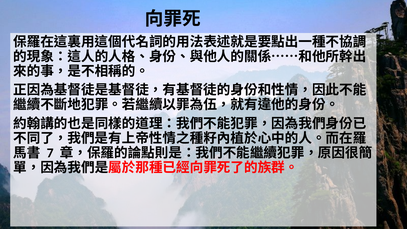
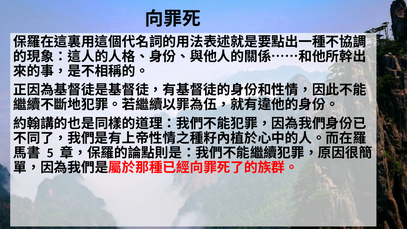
7: 7 -> 5 (50, 153)
